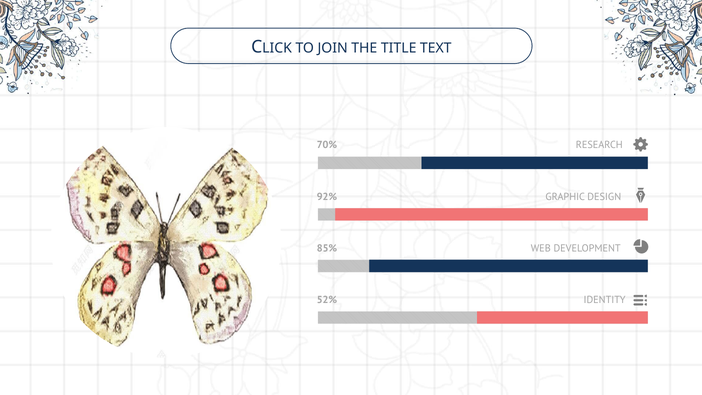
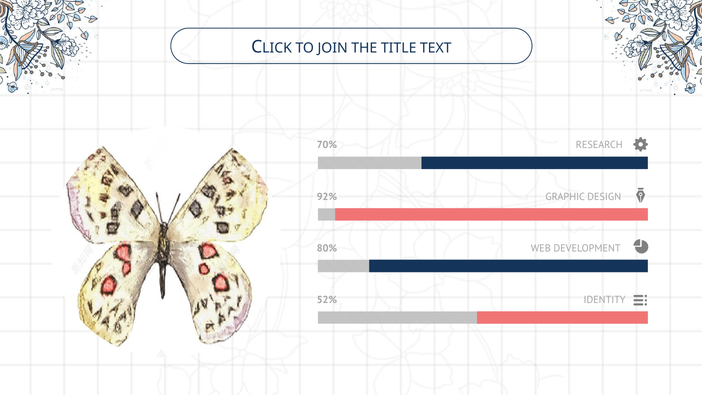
85%: 85% -> 80% (327, 248)
